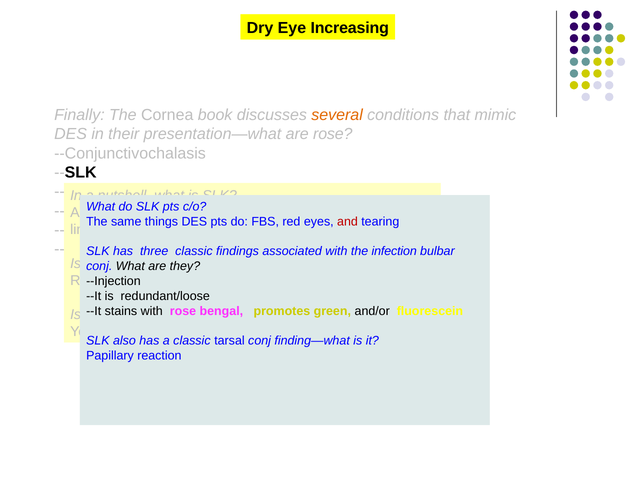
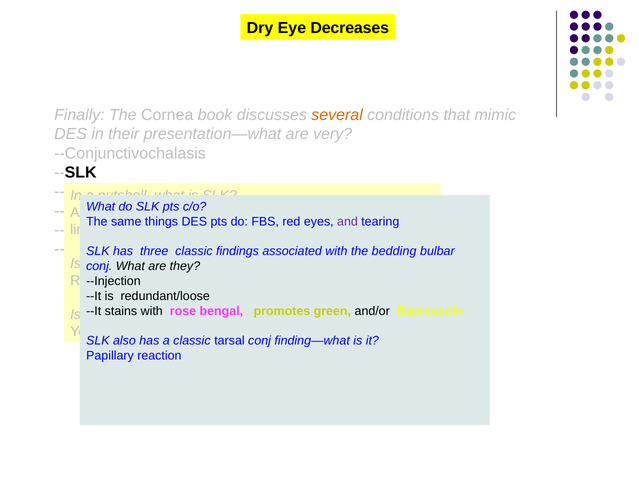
Increasing: Increasing -> Decreases (350, 28)
are rose: rose -> very (333, 134)
and colour: red -> purple (347, 222)
infection: infection -> bedding (394, 251)
